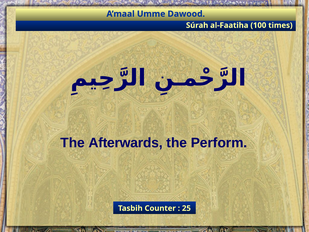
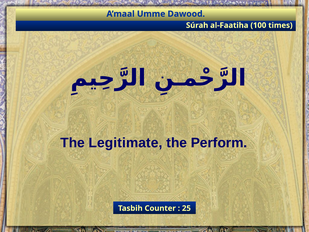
Afterwards: Afterwards -> Legitimate (126, 143)
